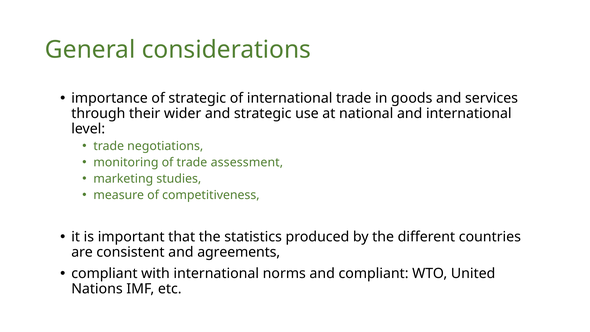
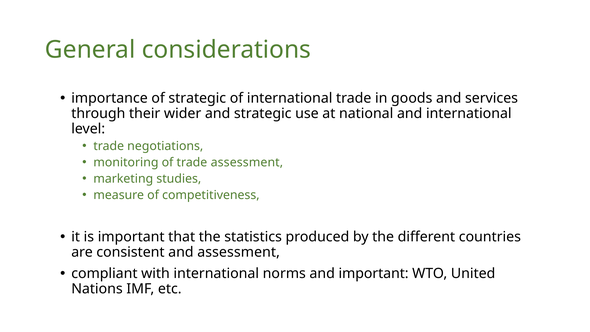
and agreements: agreements -> assessment (239, 252)
and compliant: compliant -> important (374, 273)
